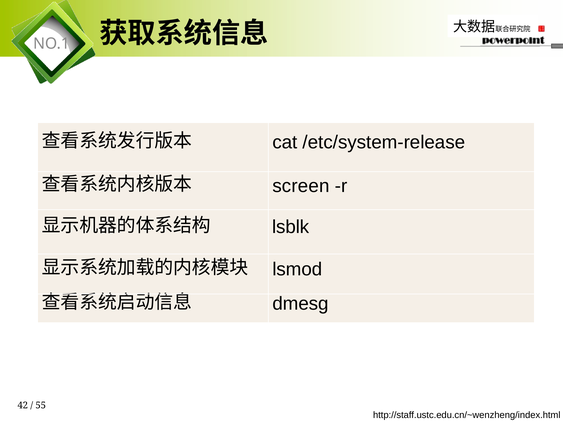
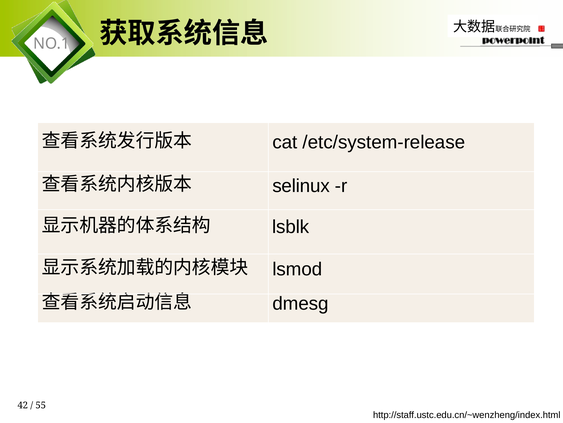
screen: screen -> selinux (301, 186)
